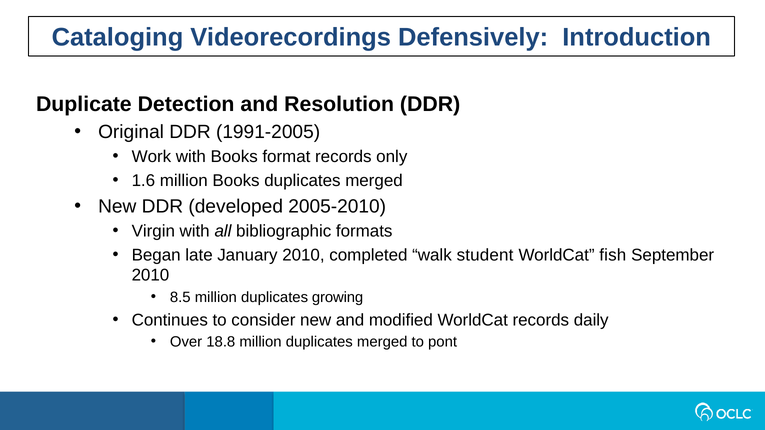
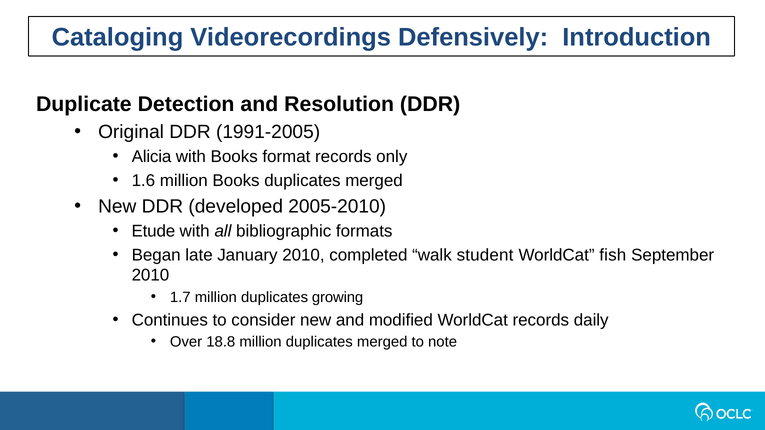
Work: Work -> Alicia (151, 157)
Virgin: Virgin -> Etude (153, 231)
8.5: 8.5 -> 1.7 (180, 297)
pont: pont -> note (443, 342)
